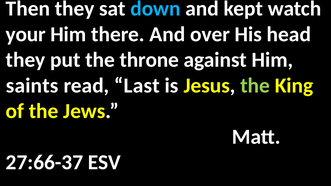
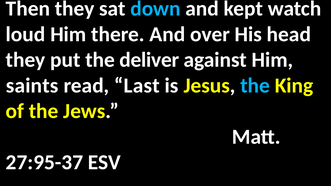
your: your -> loud (26, 34)
throne: throne -> deliver (149, 60)
the colour: light green -> light blue (255, 86)
27:66-37: 27:66-37 -> 27:95-37 (44, 162)
